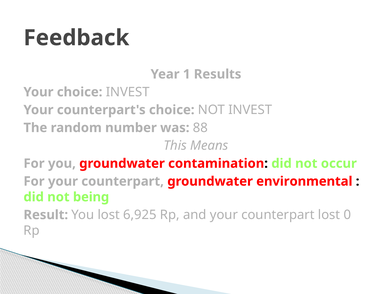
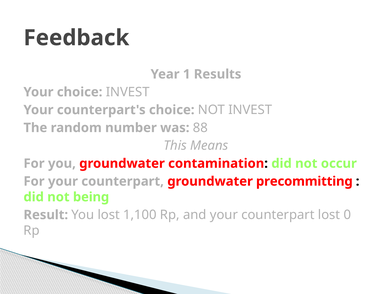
environmental: environmental -> precommitting (304, 181)
6,925: 6,925 -> 1,100 (140, 215)
